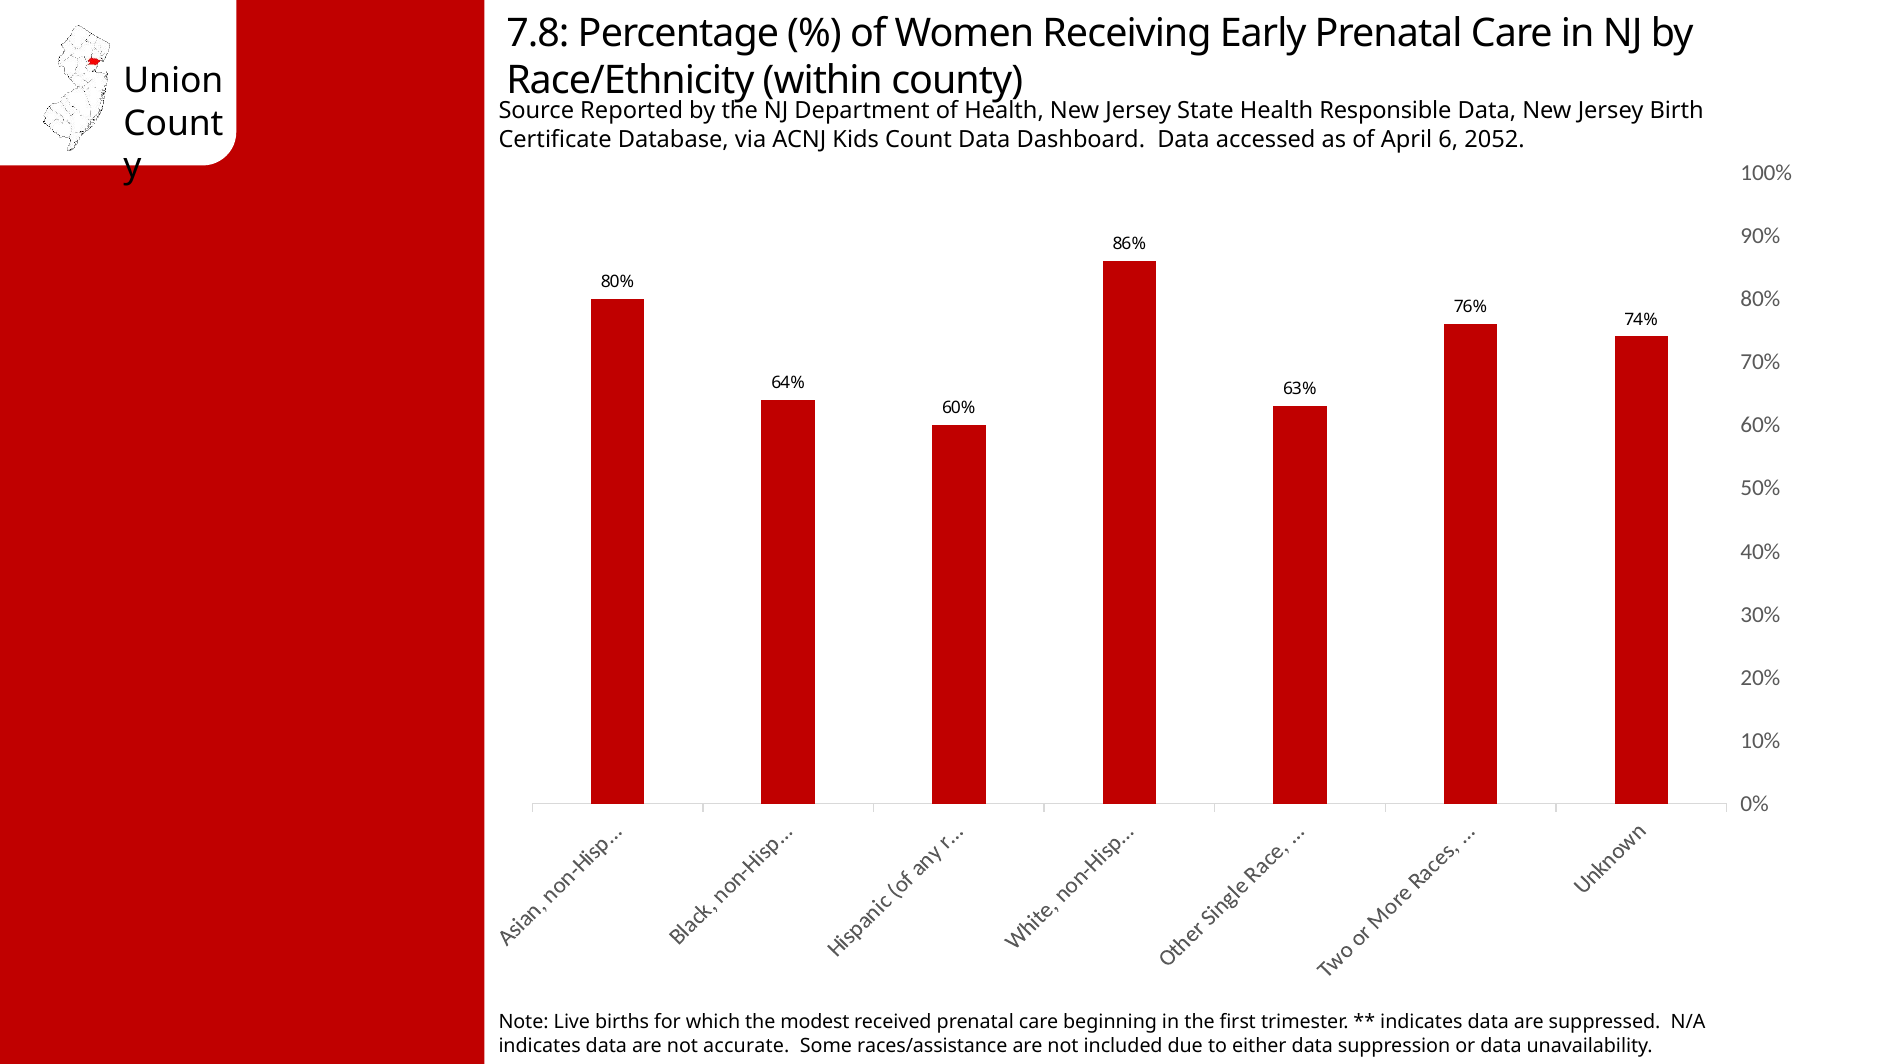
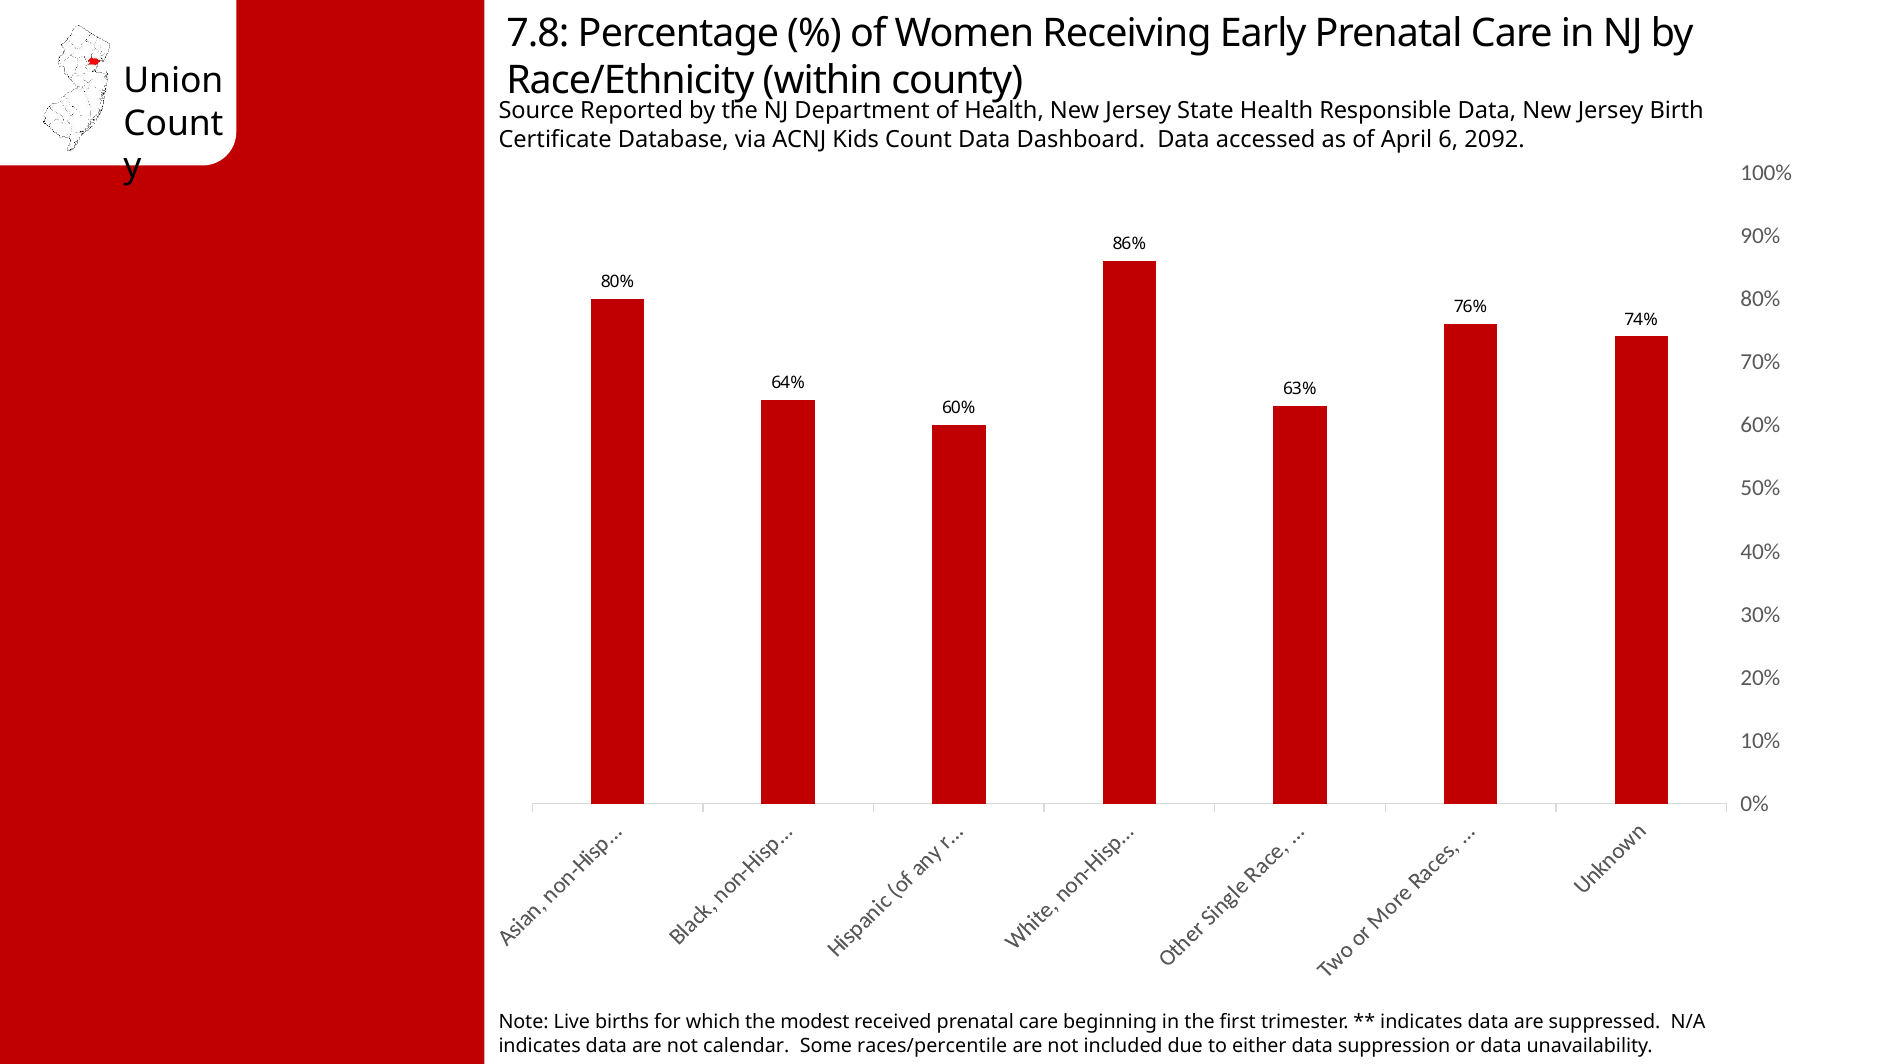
2052: 2052 -> 2092 (1495, 139)
accurate: accurate -> calendar (746, 1045)
races/assistance: races/assistance -> races/percentile (932, 1045)
